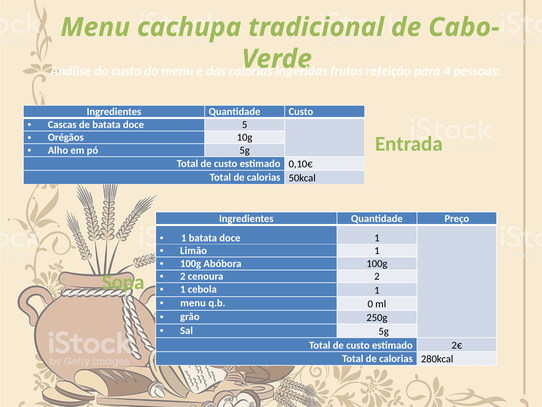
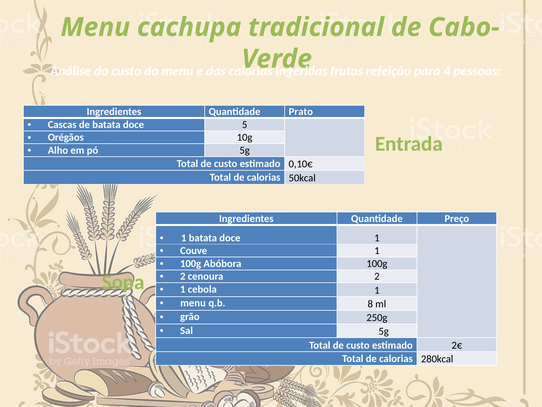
Quantidade Custo: Custo -> Prato (301, 112)
Limão: Limão -> Couve (194, 250)
0: 0 -> 8 (370, 304)
